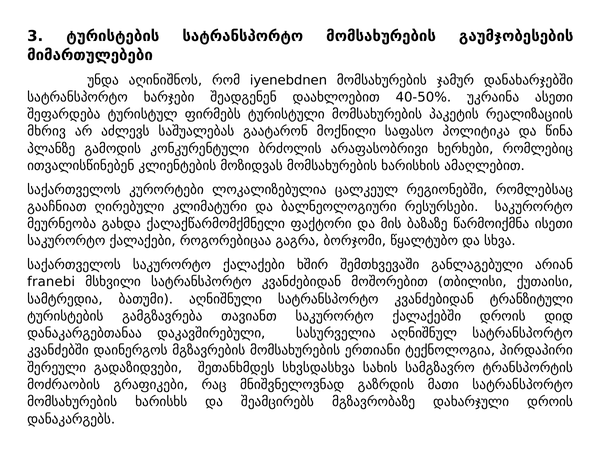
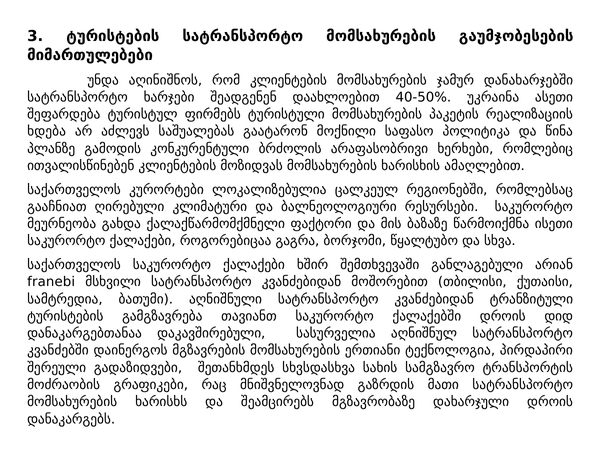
რომ iyenebdnen: iyenebdnen -> კლიენტების (288, 80)
მხრივ: მხრივ -> ხდება (47, 131)
